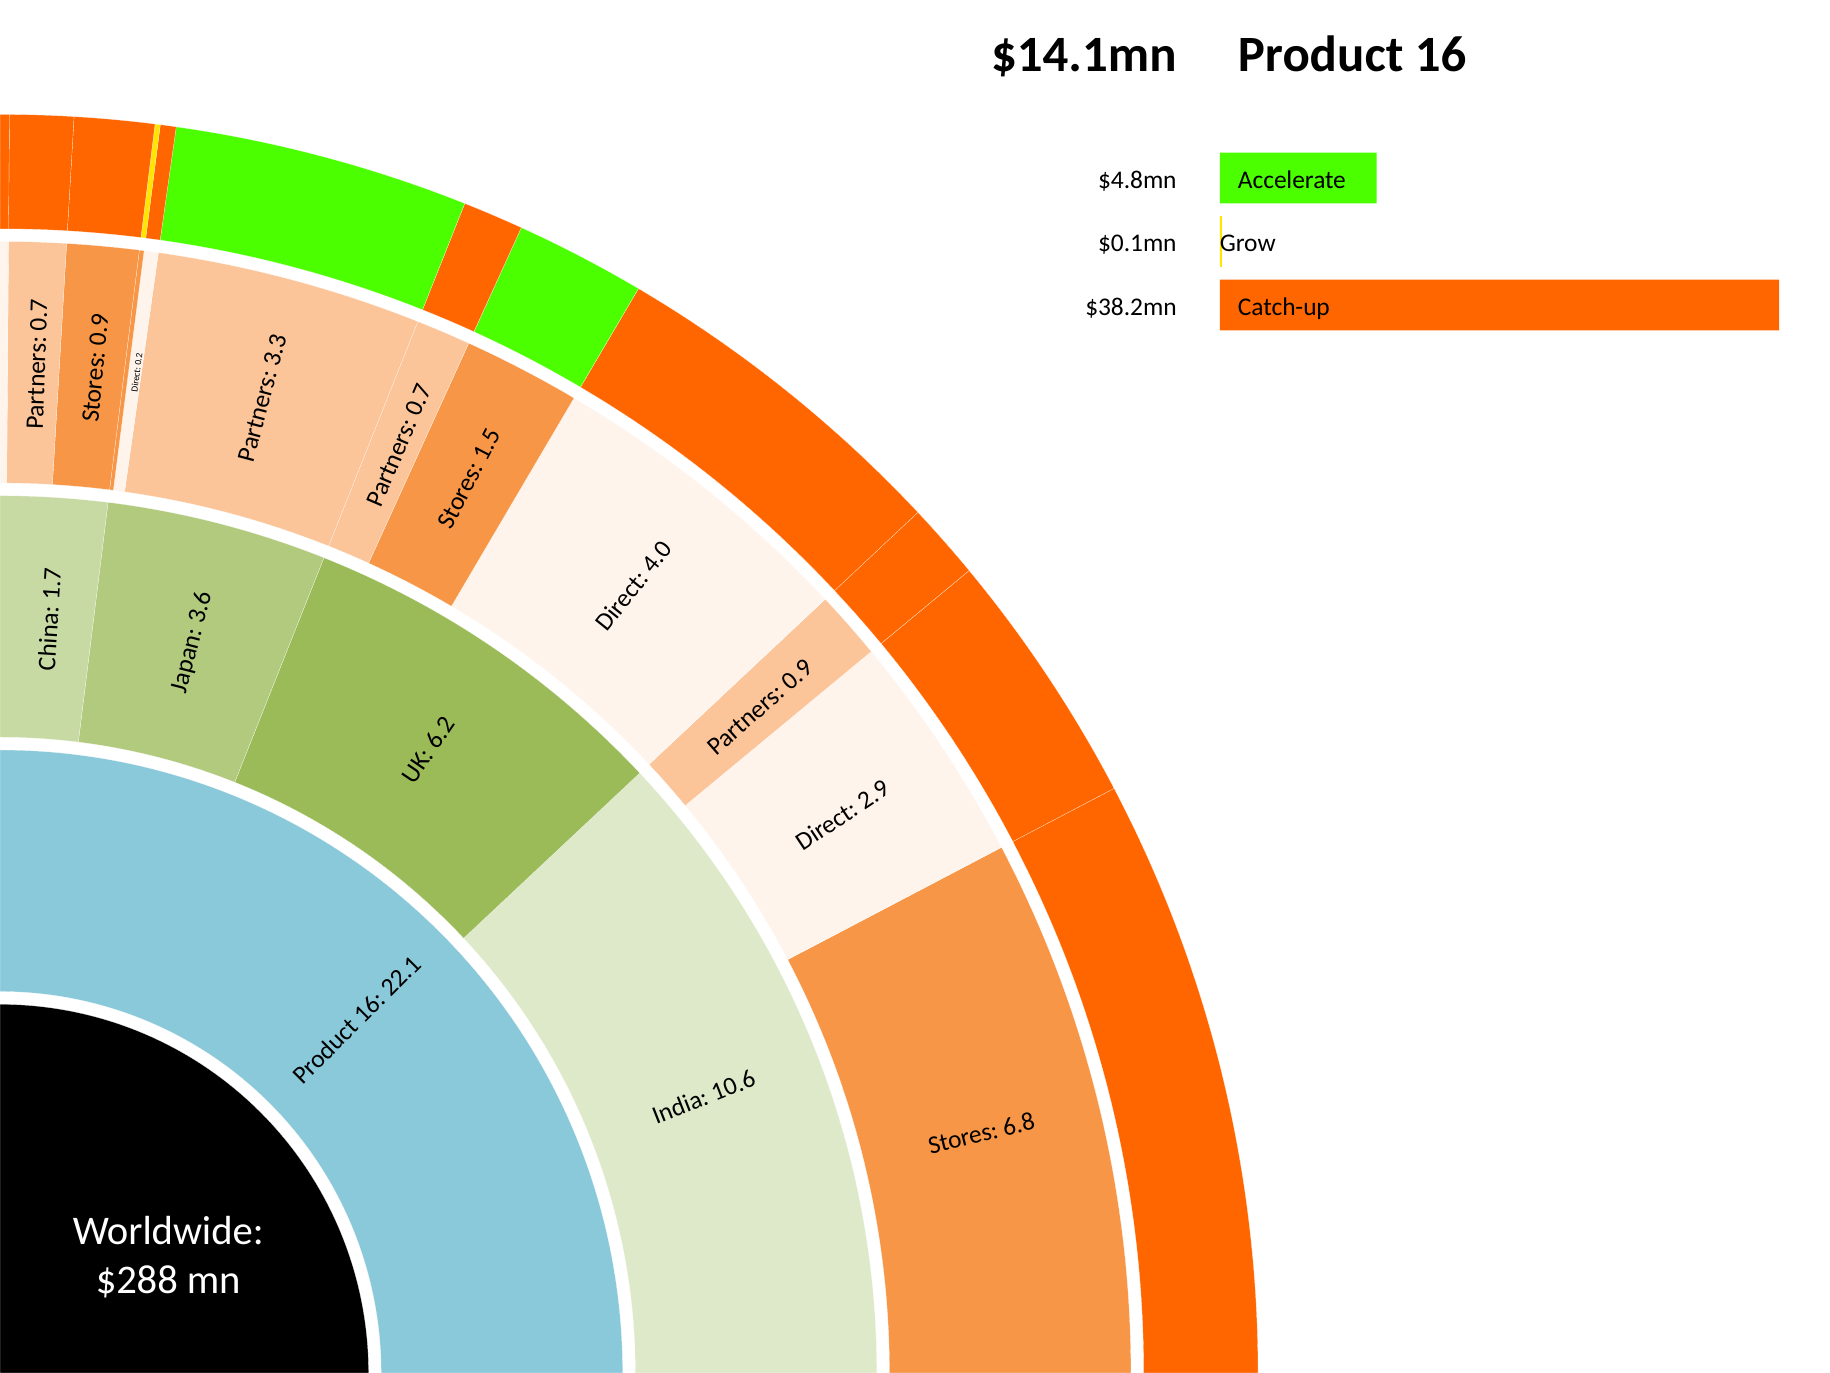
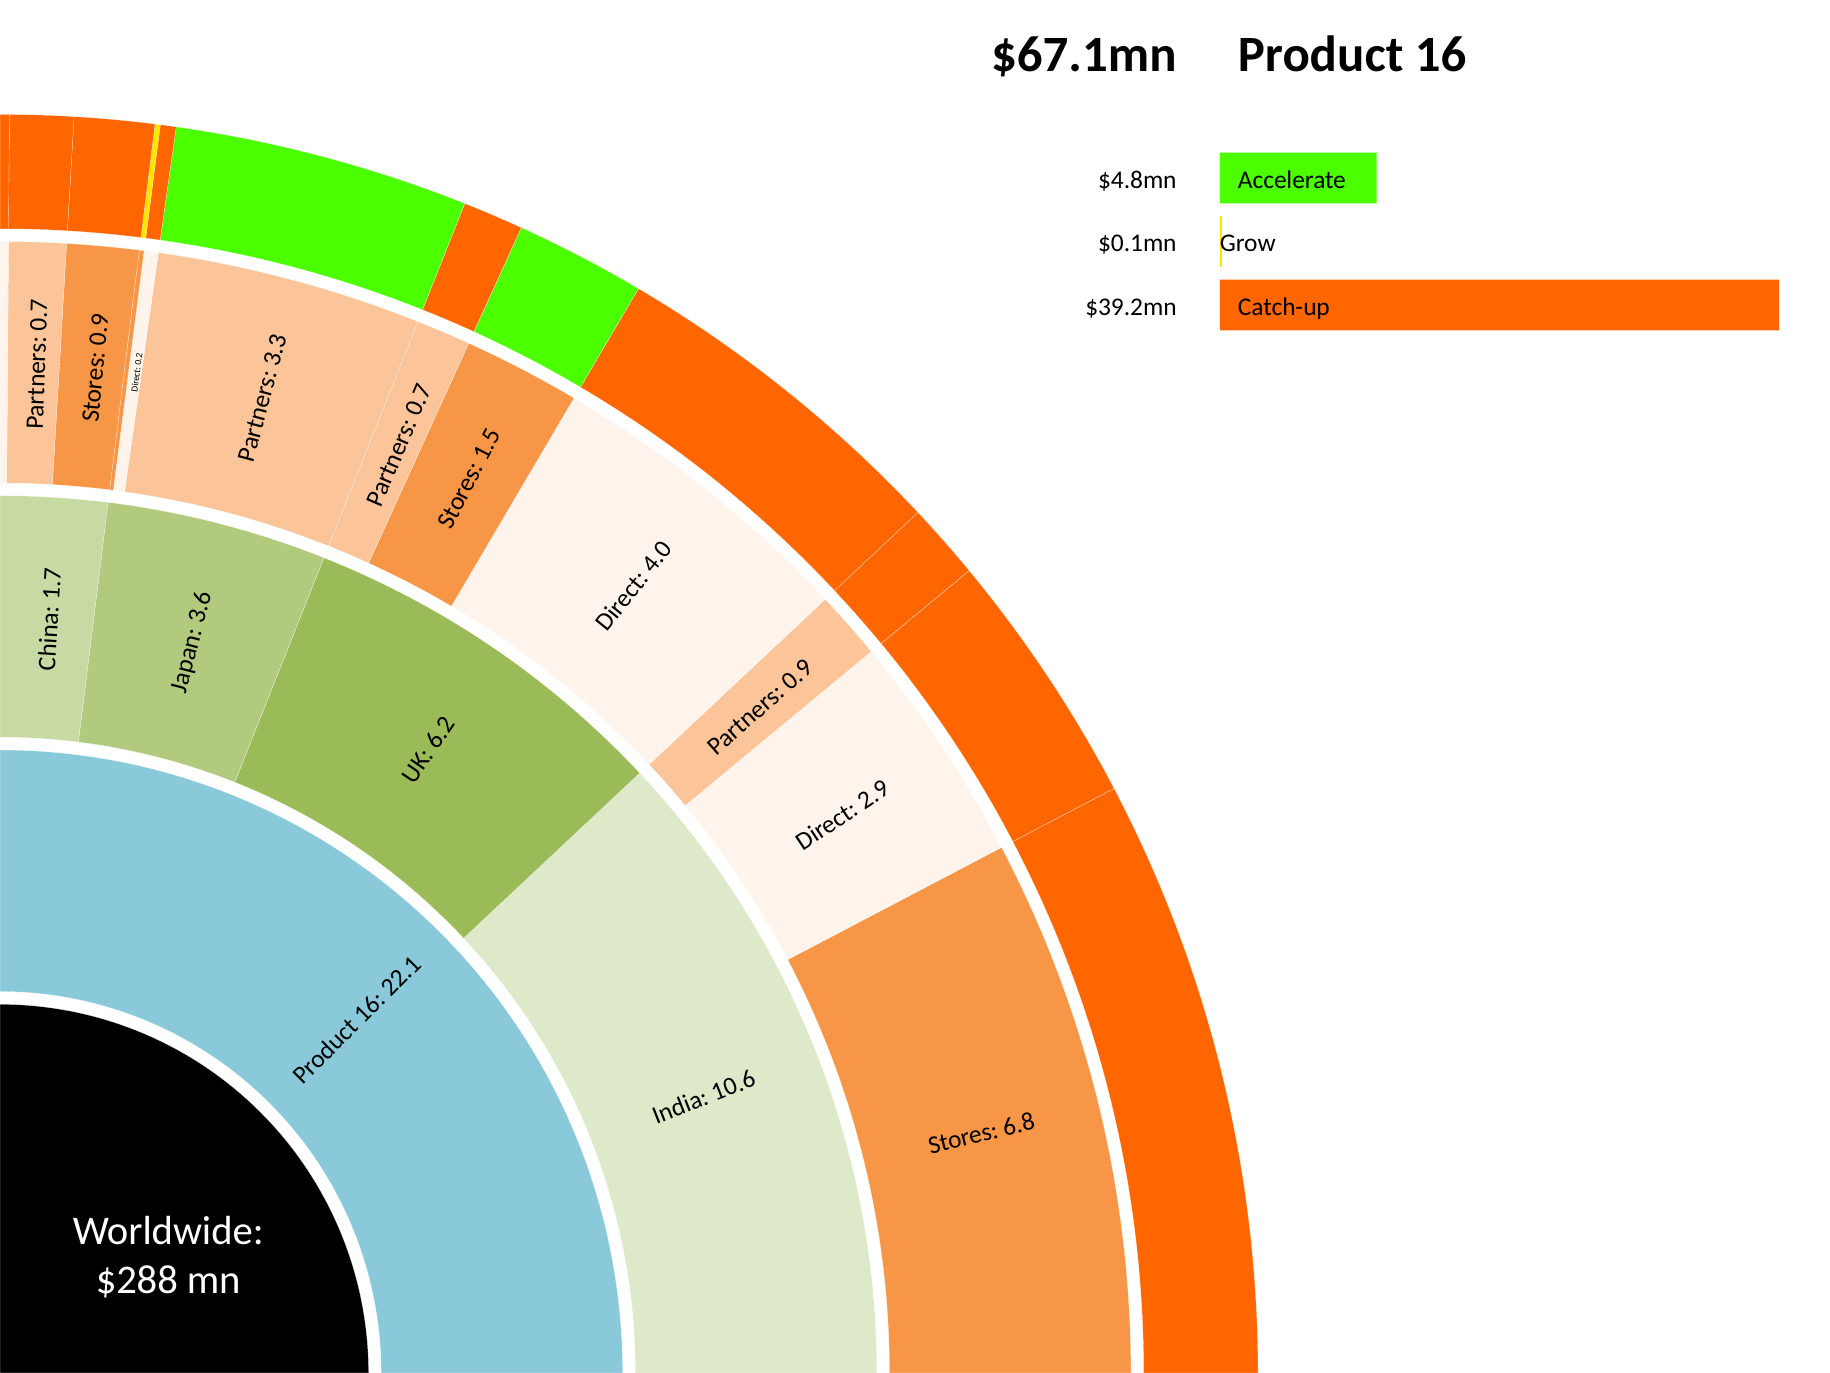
$14.1mn: $14.1mn -> $67.1mn (1084, 54)
$38.2mn: $38.2mn -> $39.2mn (1131, 307)
